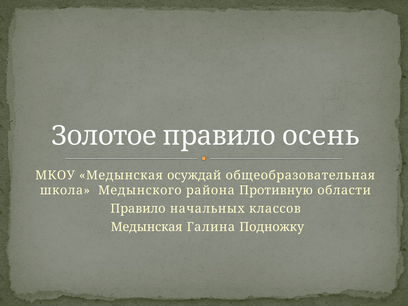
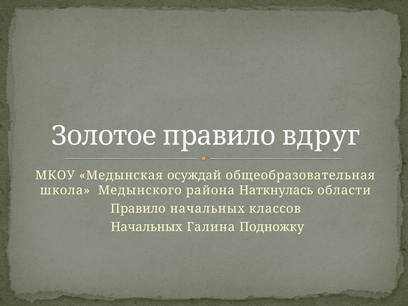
осень: осень -> вдруг (321, 136)
Противную: Противную -> Наткнулась (276, 190)
Медынская: Медынская -> Начальных (147, 227)
